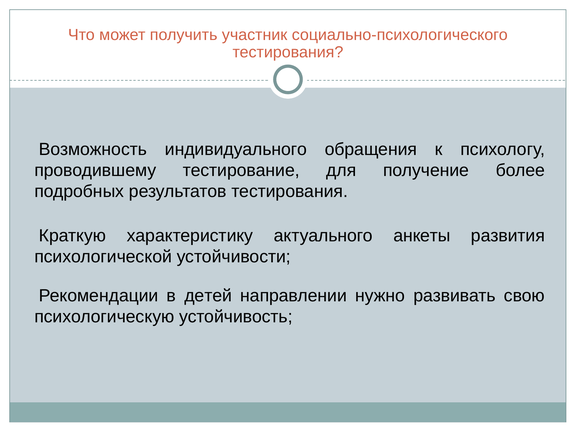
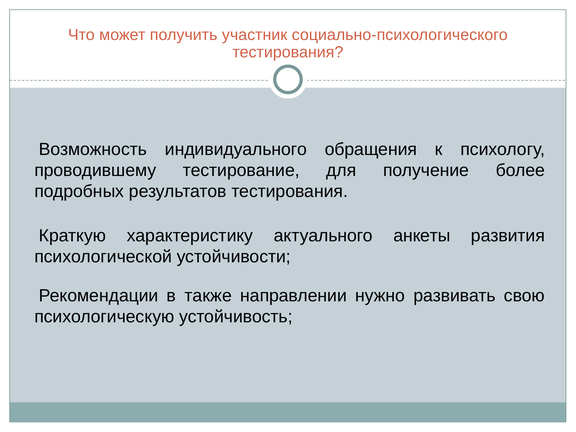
детей: детей -> также (208, 296)
